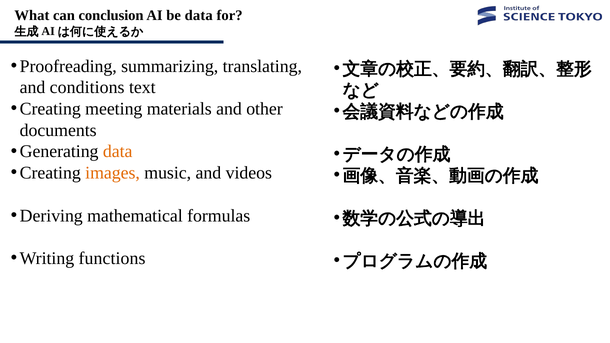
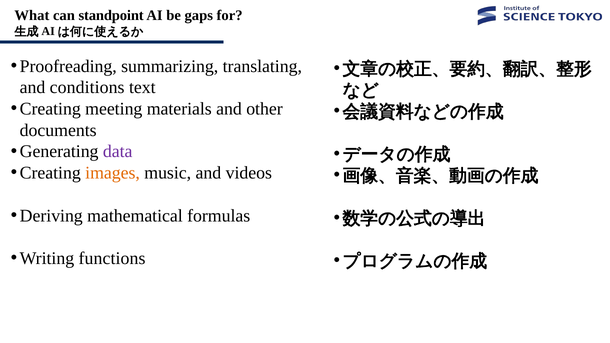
conclusion: conclusion -> standpoint (111, 16)
be data: data -> gaps (199, 16)
data colour: orange -> purple (118, 152)
